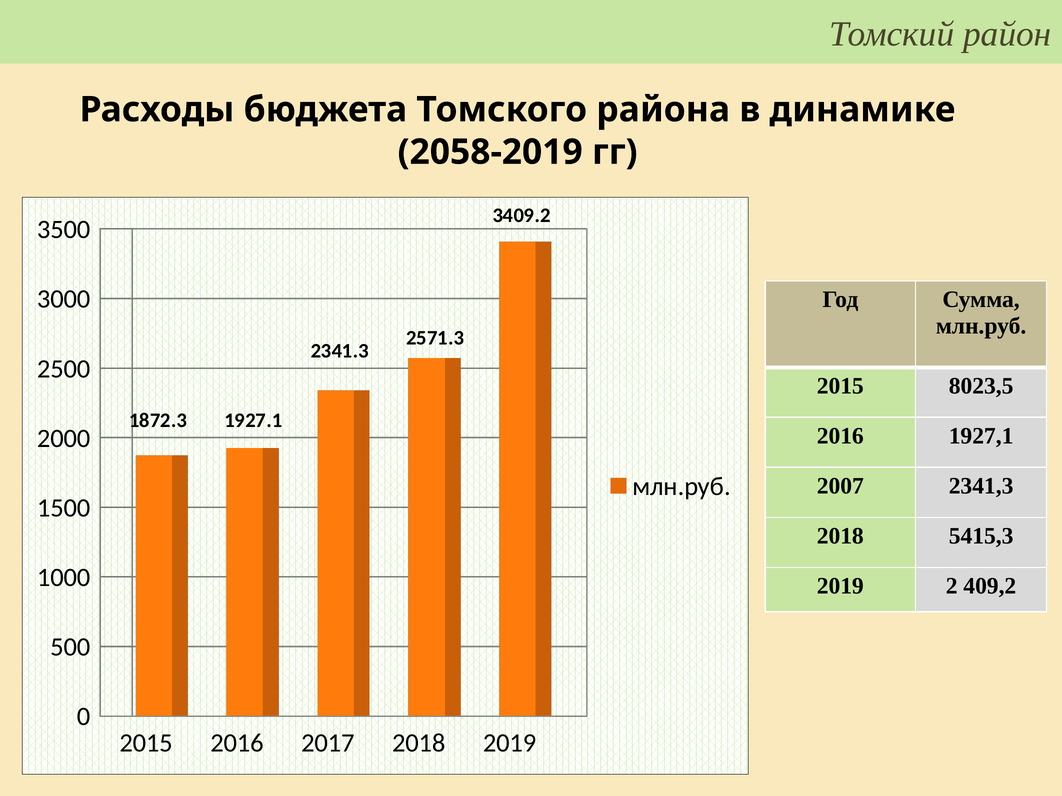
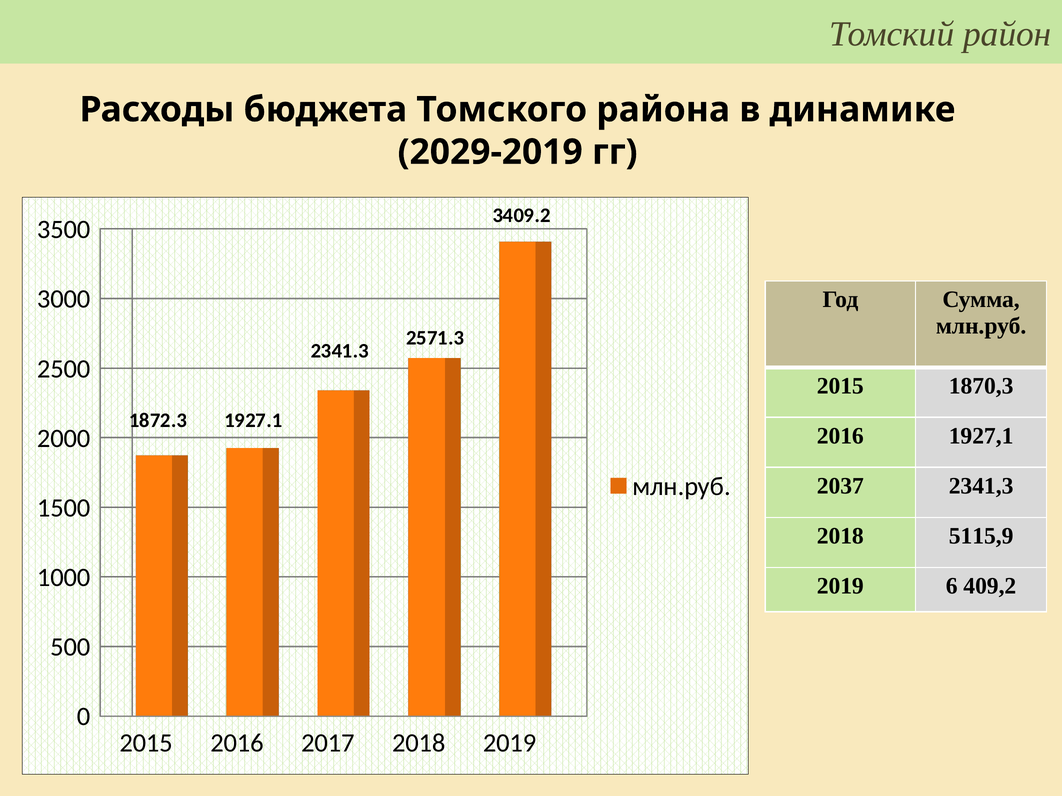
2058-2019: 2058-2019 -> 2029-2019 (490, 152)
8023,5: 8023,5 -> 1870,3 (981, 386)
2007: 2007 -> 2037 (840, 486)
5415,3: 5415,3 -> 5115,9 (981, 536)
2: 2 -> 6 (952, 586)
